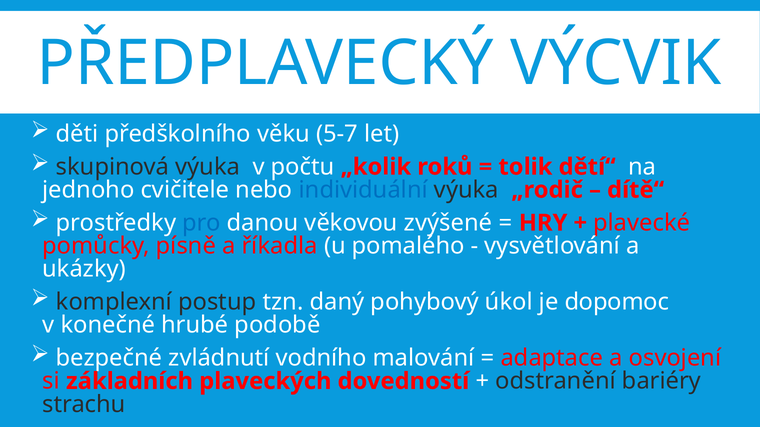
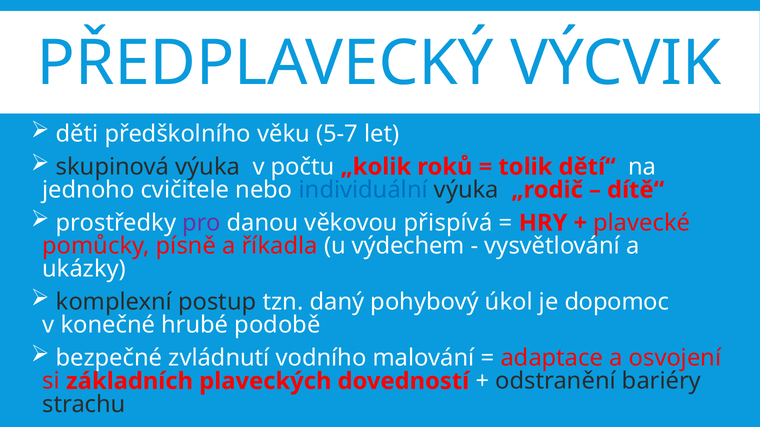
pro colour: blue -> purple (202, 223)
zvýšené: zvýšené -> přispívá (448, 223)
pomalého: pomalého -> výdechem (408, 246)
